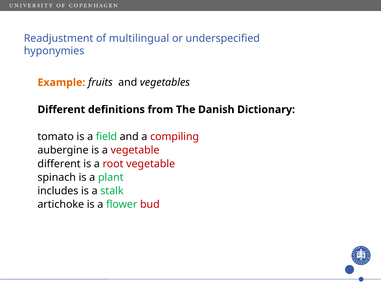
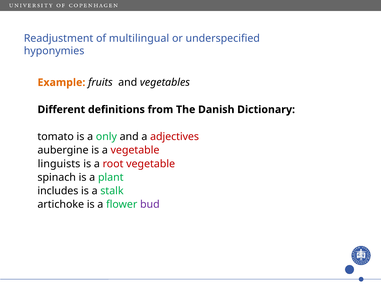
field: field -> only (106, 137)
compiling: compiling -> adjectives (175, 137)
different: different -> linguists (59, 164)
bud colour: red -> purple (150, 204)
